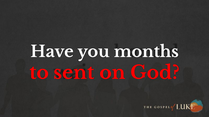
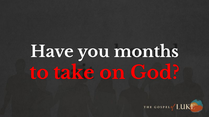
sent: sent -> take (74, 73)
